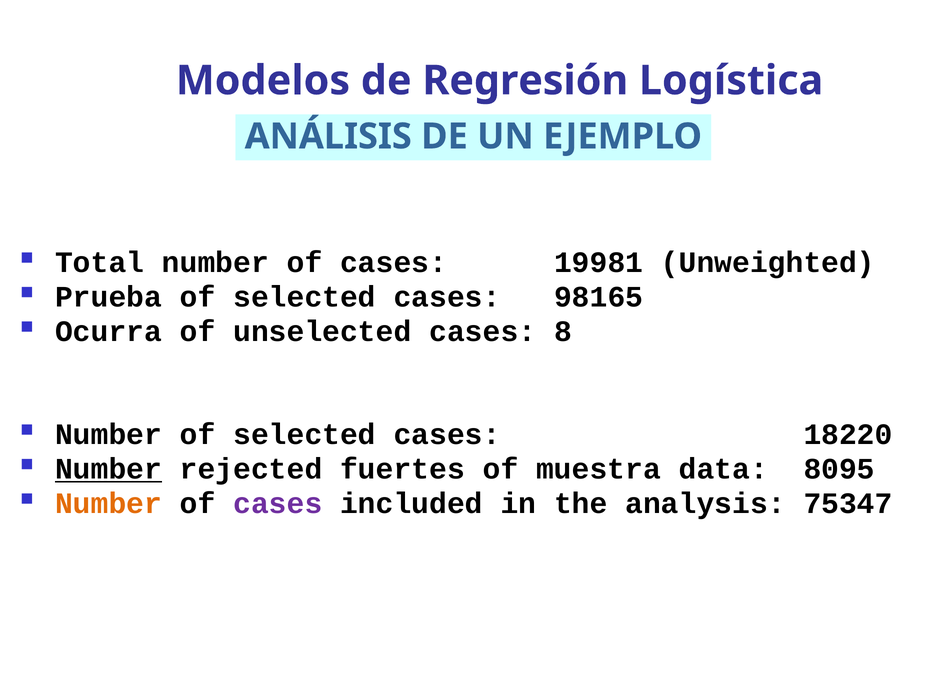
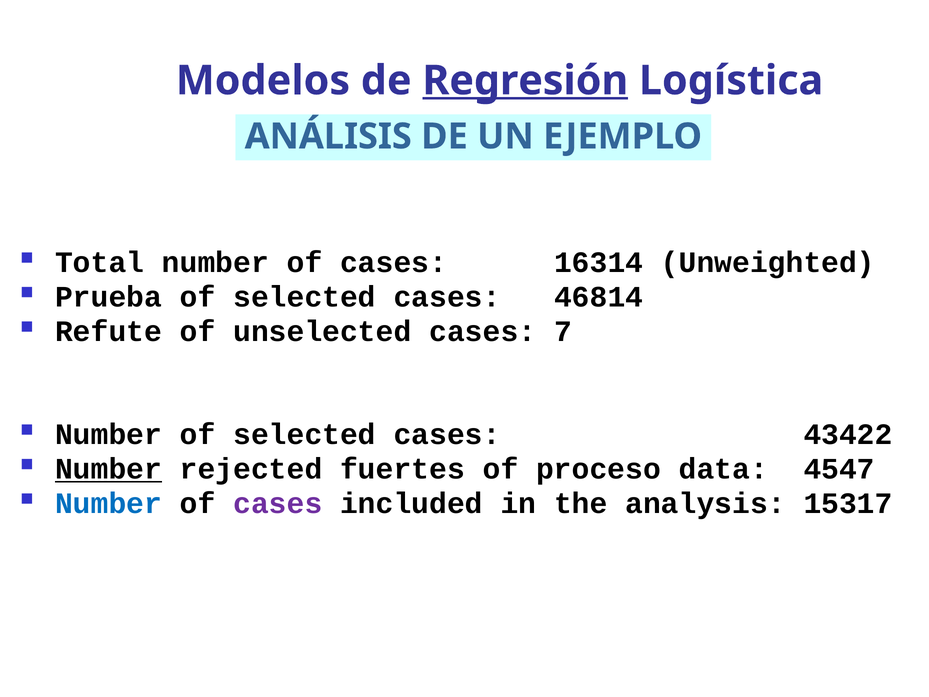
Regresión underline: none -> present (525, 81)
19981: 19981 -> 16314 (599, 262)
98165: 98165 -> 46814 (599, 297)
Ocurra: Ocurra -> Refute (109, 331)
8: 8 -> 7 (563, 331)
18220: 18220 -> 43422 (848, 434)
muestra: muestra -> proceso (599, 469)
8095: 8095 -> 4547 (839, 469)
Number colour: orange -> blue (109, 503)
75347: 75347 -> 15317 (848, 503)
